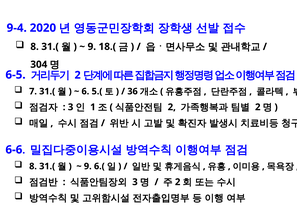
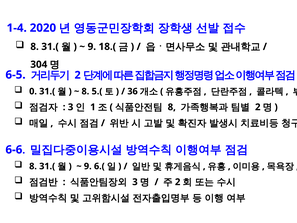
9-4: 9-4 -> 1-4 (17, 28)
7: 7 -> 0 (33, 91)
6: 6 -> 8 (85, 91)
2: 2 -> 8 (172, 107)
